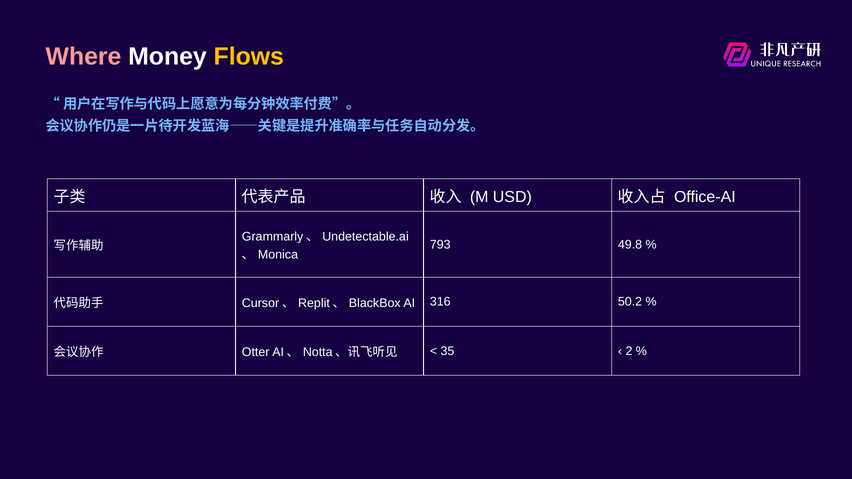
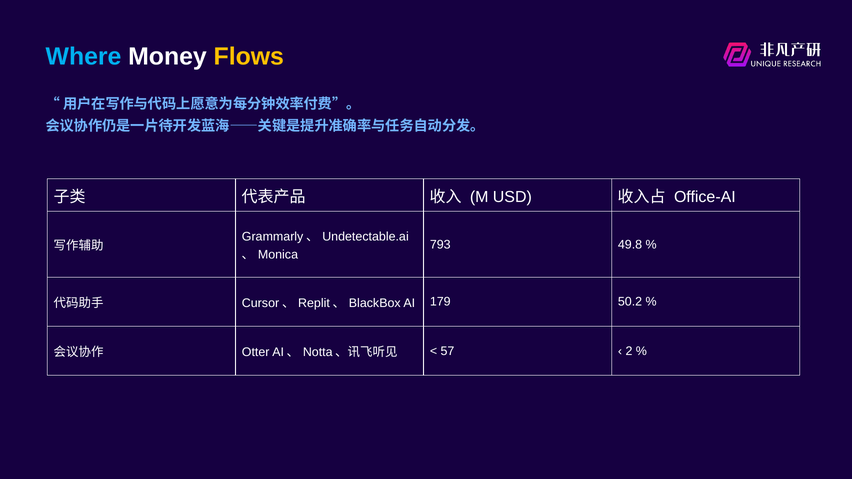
Where colour: pink -> light blue (84, 56)
316: 316 -> 179 (440, 302)
35: 35 -> 57 (447, 351)
